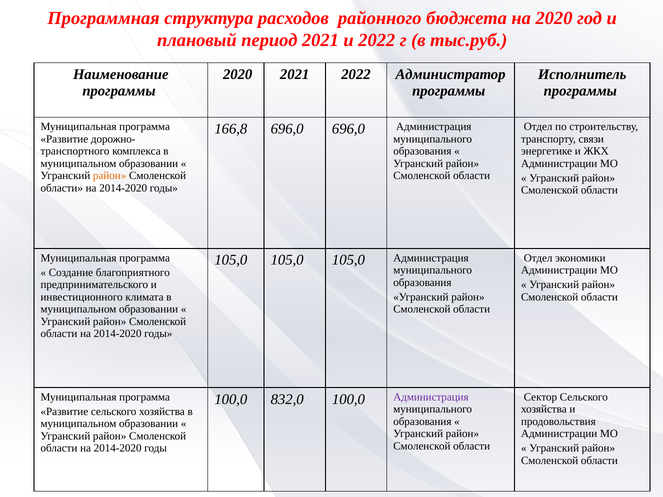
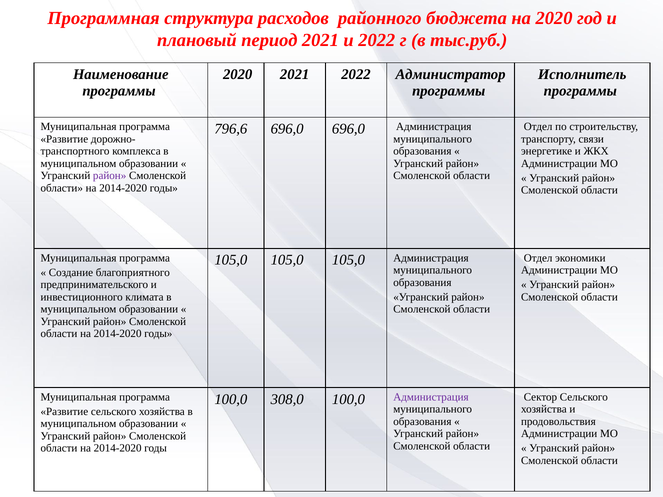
166,8: 166,8 -> 796,6 (231, 129)
район colour: orange -> purple (110, 176)
832,0: 832,0 -> 308,0 (287, 399)
